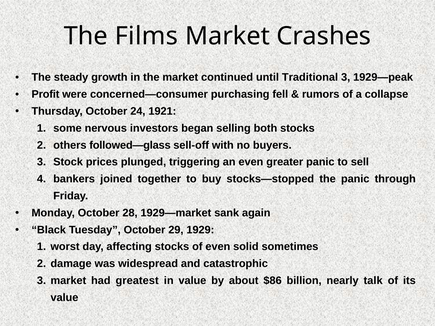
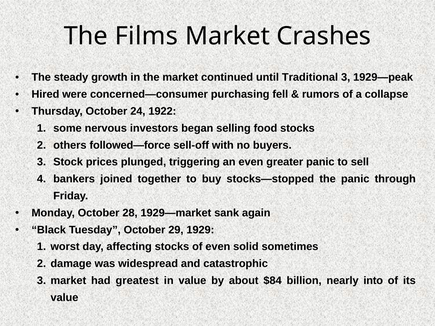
Profit: Profit -> Hired (45, 94)
1921: 1921 -> 1922 (162, 111)
both: both -> food (265, 128)
followed—glass: followed—glass -> followed—force (130, 145)
$86: $86 -> $84 (273, 281)
talk: talk -> into (373, 281)
